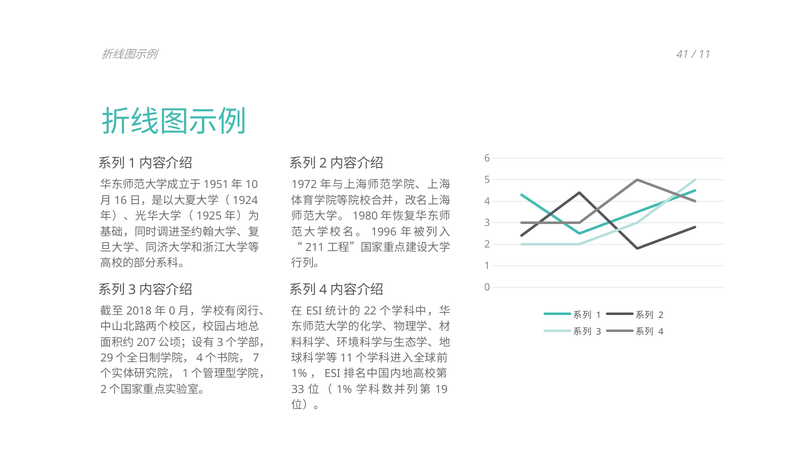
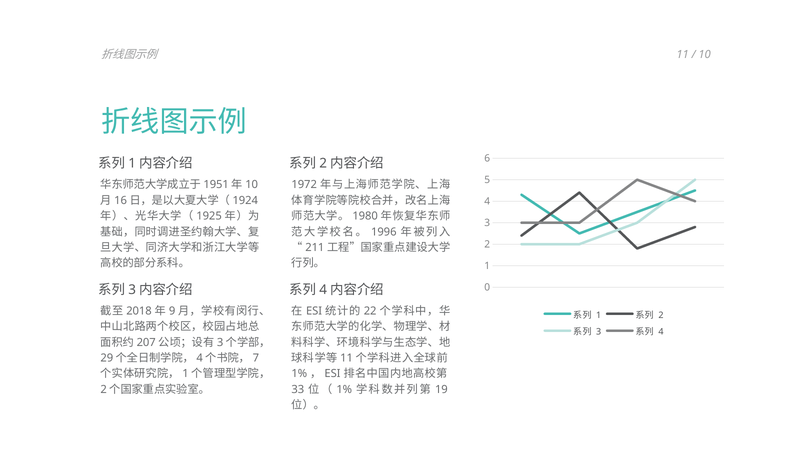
41: 41 -> 11 (683, 55)
11: 11 -> 10 (705, 55)
0: 0 -> 9 (172, 311)
